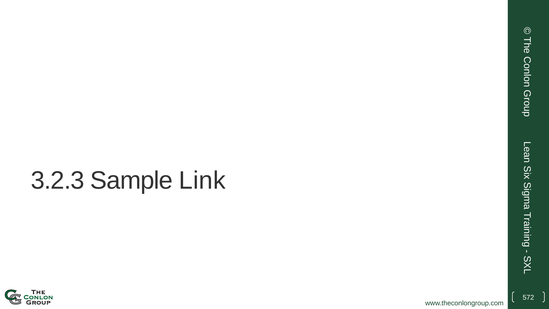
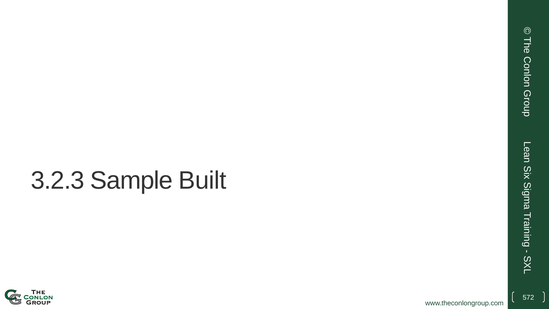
Link: Link -> Built (202, 180)
